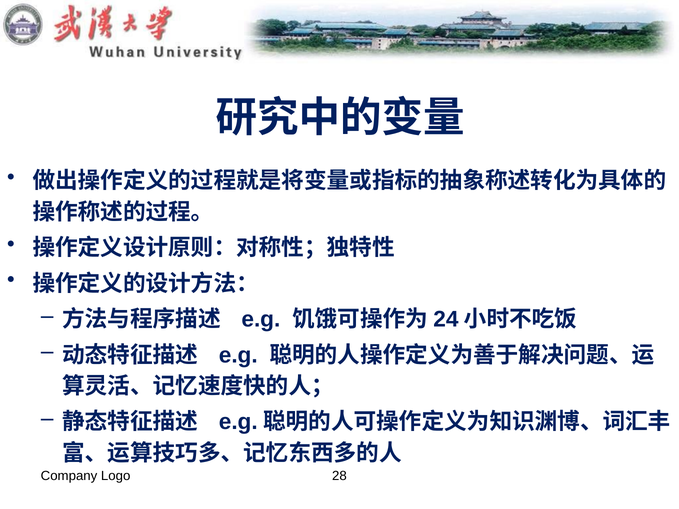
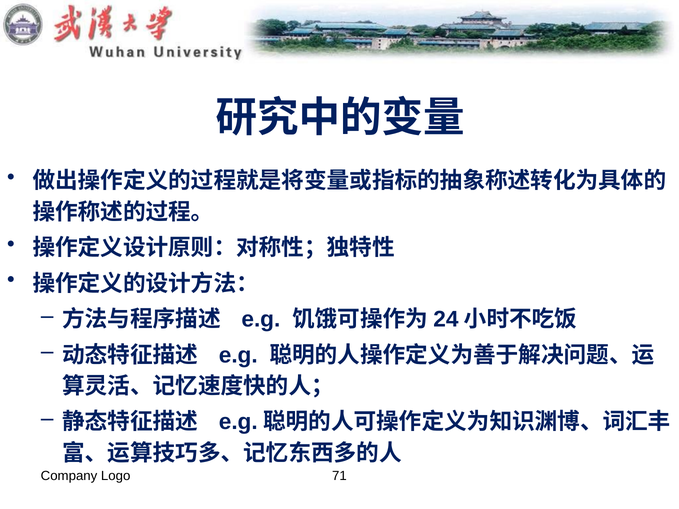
28: 28 -> 71 (339, 476)
